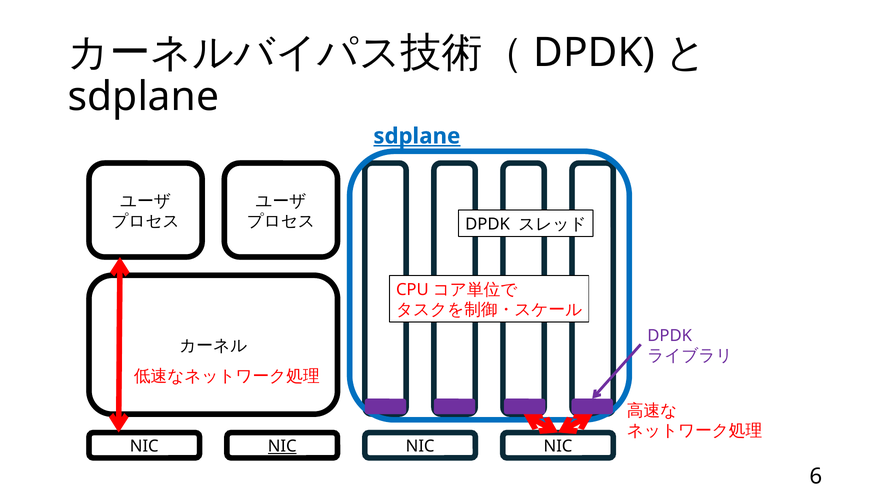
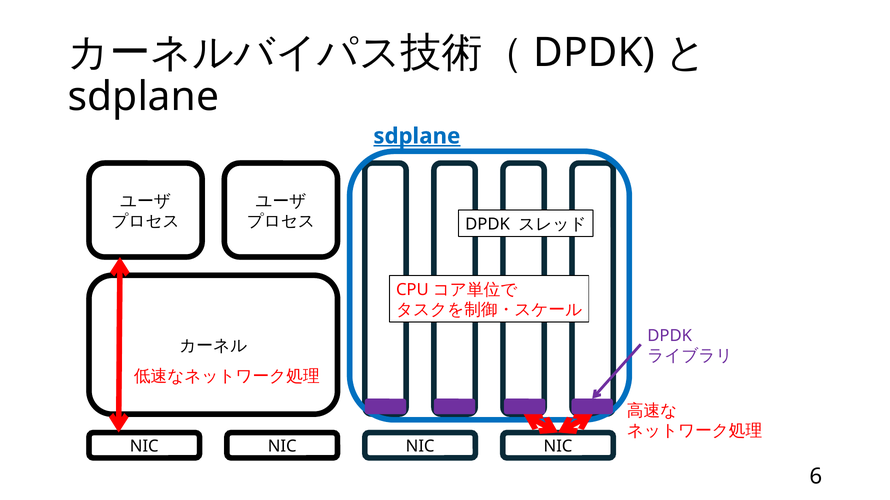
NIC underline: present -> none (282, 447)
